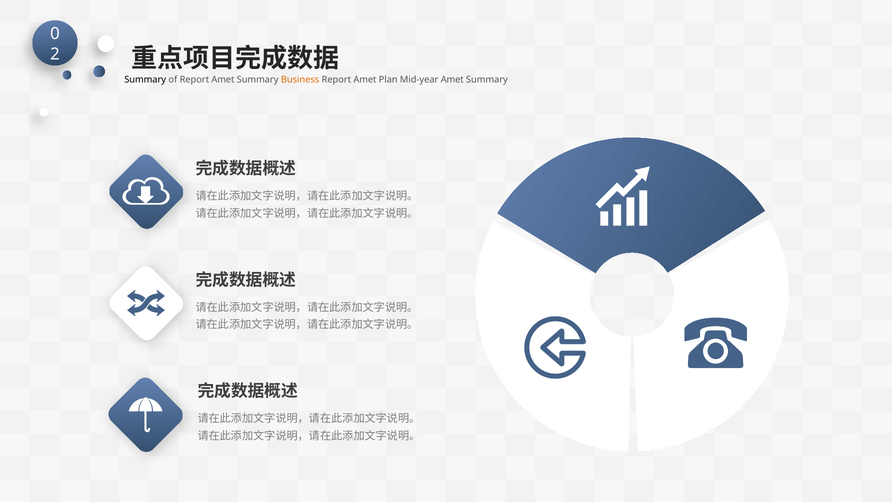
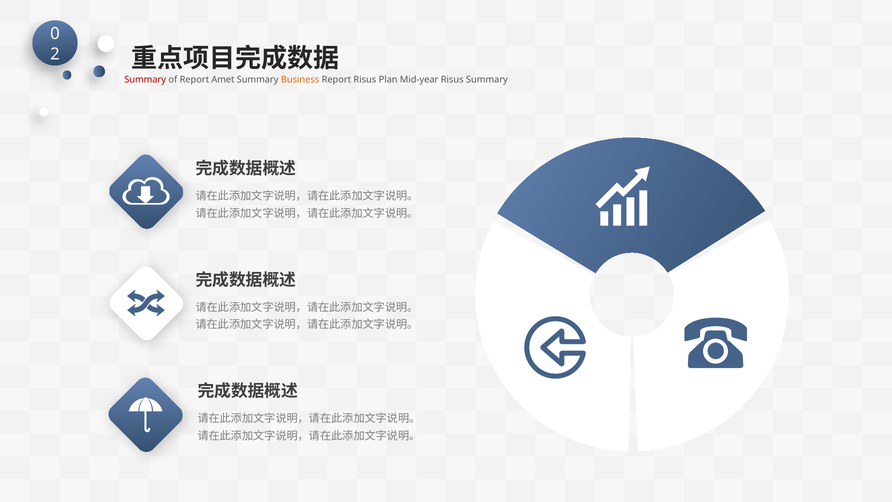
Summary colour: black -> red (145, 79)
Amet: Amet -> Risus (365, 79)
Mid-year Amet: Amet -> Risus (452, 79)
